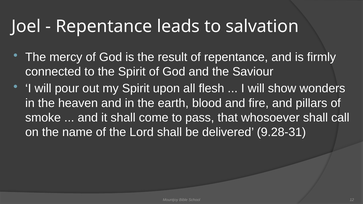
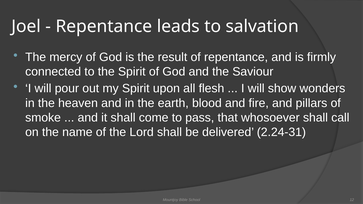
9.28-31: 9.28-31 -> 2.24-31 (281, 132)
